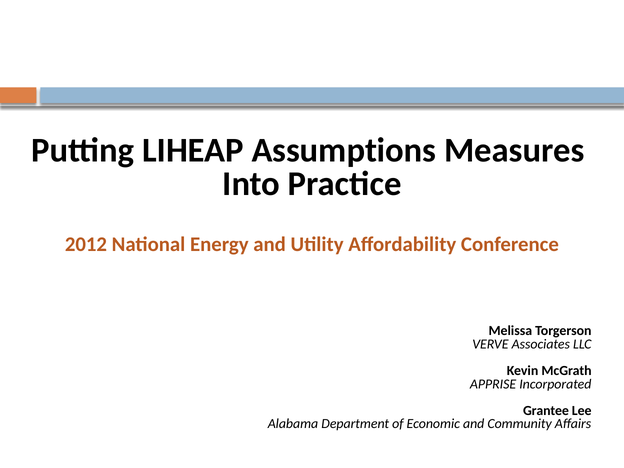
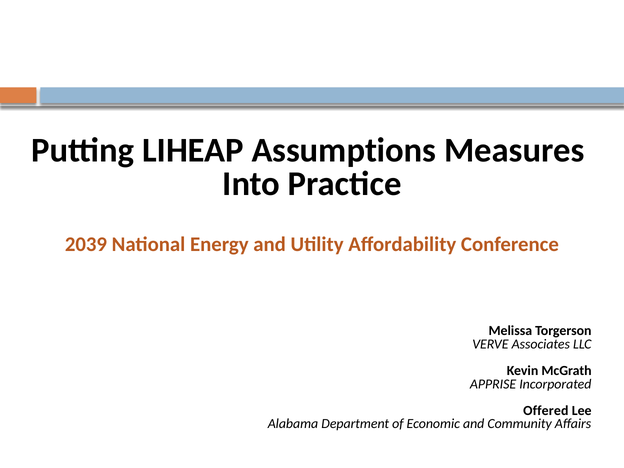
2012: 2012 -> 2039 (86, 244)
Grantee: Grantee -> Offered (546, 411)
